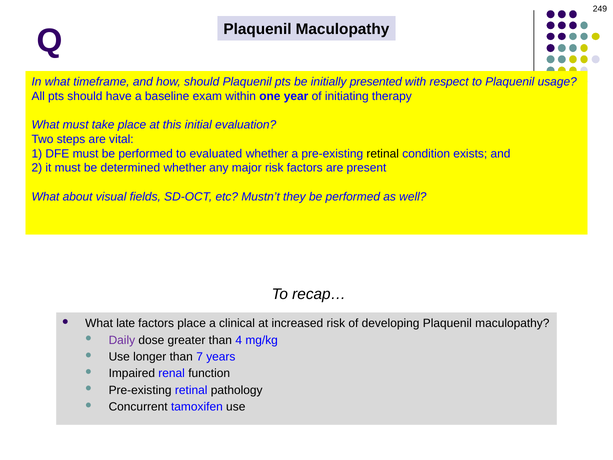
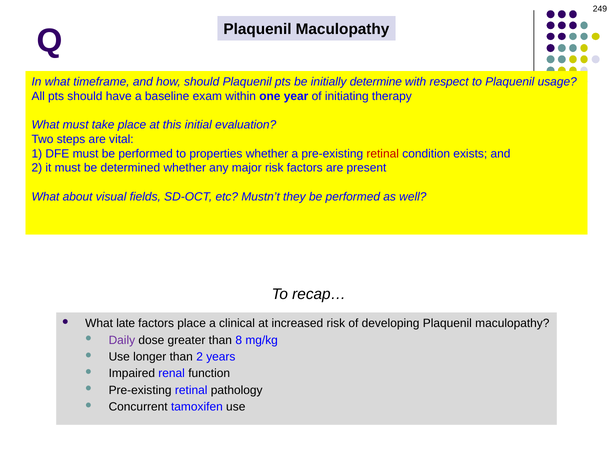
presented: presented -> determine (376, 82)
evaluated: evaluated -> properties (216, 154)
retinal colour: black -> red (383, 154)
4: 4 -> 8 (239, 340)
than 7: 7 -> 2 (200, 357)
